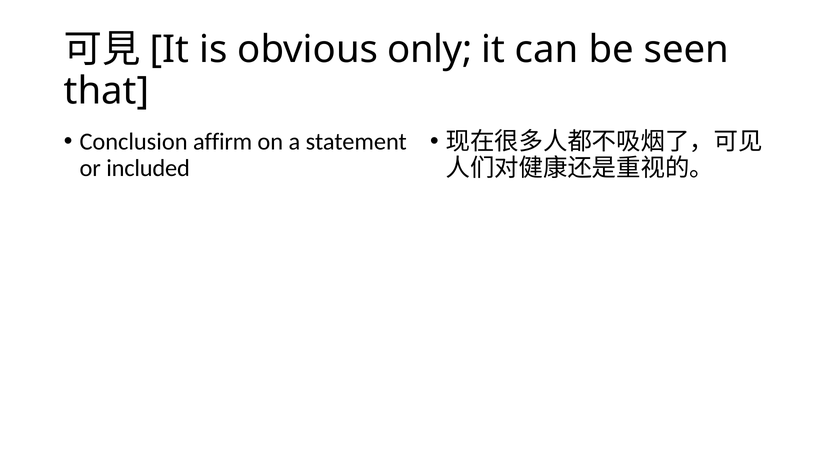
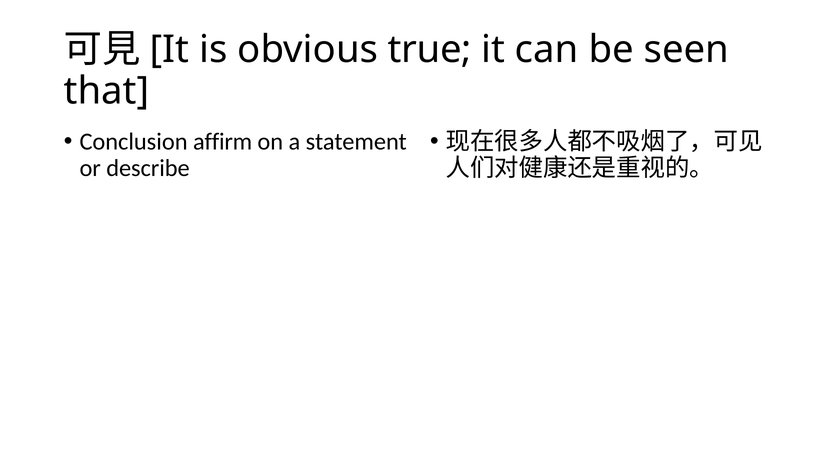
only: only -> true (430, 50)
included: included -> describe (148, 168)
